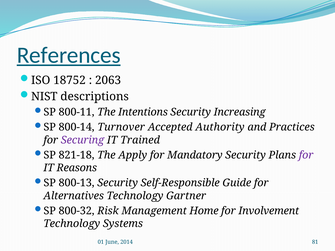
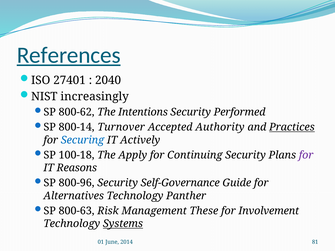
18752: 18752 -> 27401 (69, 80)
2063: 2063 -> 2040 (108, 80)
descriptions: descriptions -> increasingly (95, 97)
800-11: 800-11 -> 800-62 (77, 112)
Increasing: Increasing -> Performed (240, 112)
Practices underline: none -> present (292, 127)
Securing colour: purple -> blue (82, 140)
Trained: Trained -> Actively (140, 140)
821-18: 821-18 -> 100-18 (77, 155)
Mandatory: Mandatory -> Continuing (195, 155)
800-13: 800-13 -> 800-96 (77, 183)
Self-Responsible: Self-Responsible -> Self-Governance (180, 183)
Gartner: Gartner -> Panther (186, 196)
800-32: 800-32 -> 800-63 (77, 211)
Home: Home -> These (204, 211)
Systems underline: none -> present (123, 224)
